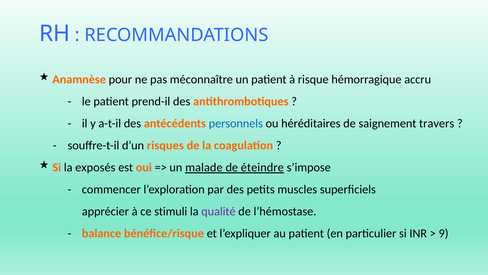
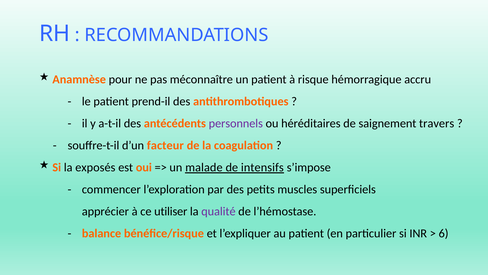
personnels colour: blue -> purple (236, 123)
risques: risques -> facteur (165, 145)
éteindre: éteindre -> intensifs (262, 167)
stimuli: stimuli -> utiliser (171, 211)
9: 9 -> 6 (444, 233)
